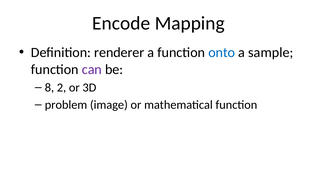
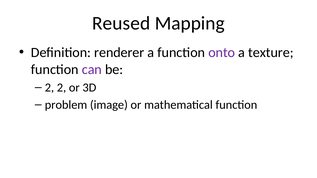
Encode: Encode -> Reused (121, 23)
onto colour: blue -> purple (222, 53)
sample: sample -> texture (271, 53)
8: 8 -> 2 (49, 88)
